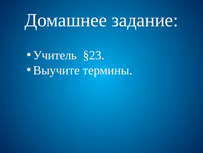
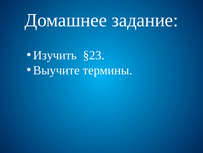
Учитель: Учитель -> Изучить (55, 55)
